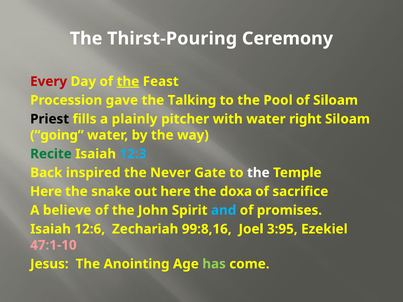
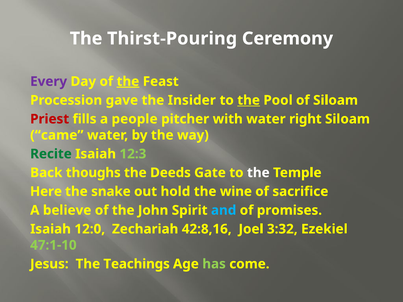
Every colour: red -> purple (49, 82)
Talking: Talking -> Insider (192, 100)
the underline: none -> present (249, 100)
Priest colour: black -> red (50, 119)
plainly: plainly -> people (135, 119)
going: going -> came (57, 135)
12:3 colour: light blue -> light green (133, 154)
inspired: inspired -> thoughs (93, 173)
Never: Never -> Deeds (170, 173)
out here: here -> hold (175, 192)
doxa: doxa -> wine (236, 192)
12:6: 12:6 -> 12:0 (90, 229)
99:8,16: 99:8,16 -> 42:8,16 (207, 229)
3:95: 3:95 -> 3:32 (282, 229)
47:1-10 colour: pink -> light green (53, 245)
Anointing: Anointing -> Teachings (137, 264)
